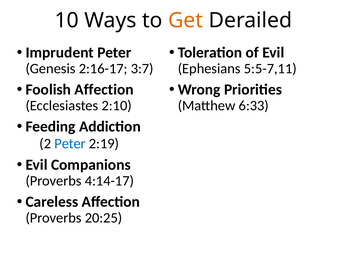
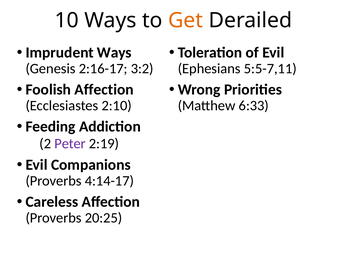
Imprudent Peter: Peter -> Ways (114, 53)
3:7: 3:7 -> 3:2 (142, 69)
Peter colour: blue -> purple (70, 144)
